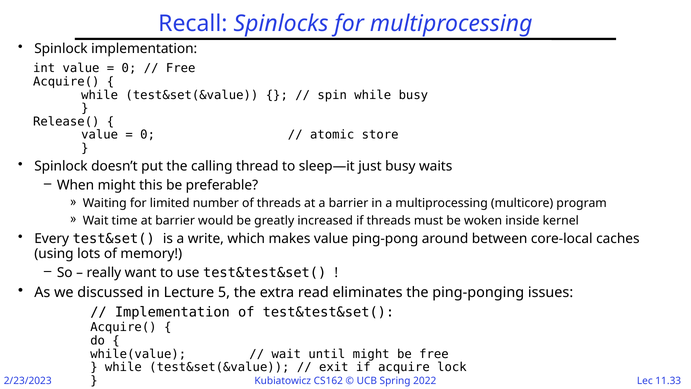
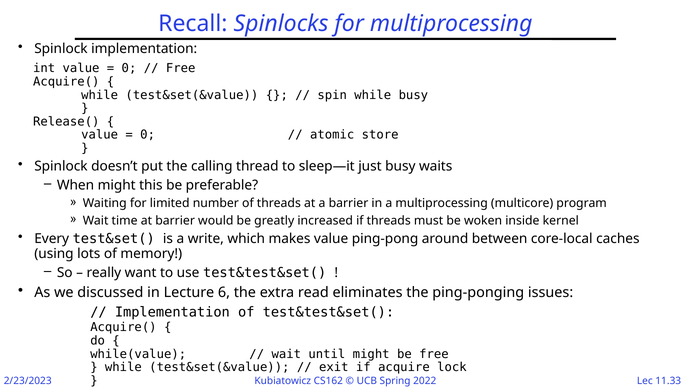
5: 5 -> 6 (224, 292)
